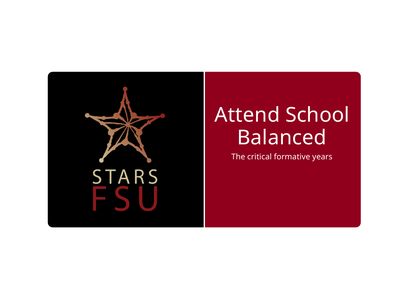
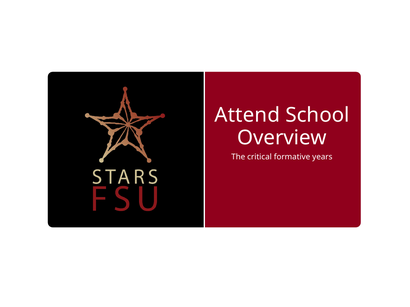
Balanced: Balanced -> Overview (282, 138)
